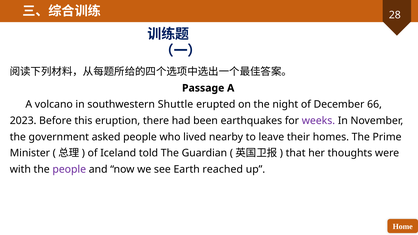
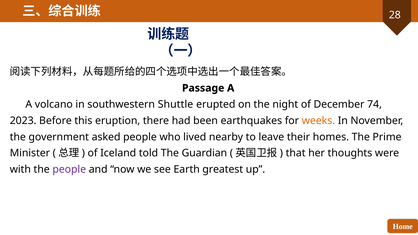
66: 66 -> 74 (375, 104)
weeks colour: purple -> orange (318, 121)
reached: reached -> greatest (223, 170)
